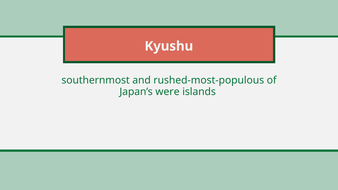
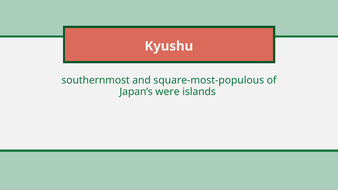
rushed-most-populous: rushed-most-populous -> square-most-populous (209, 80)
